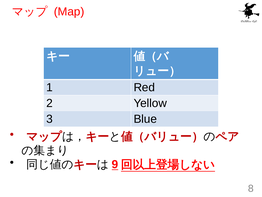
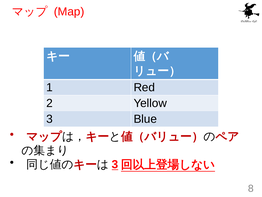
9: 9 -> 3 (115, 164)
